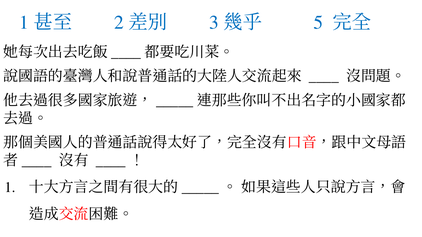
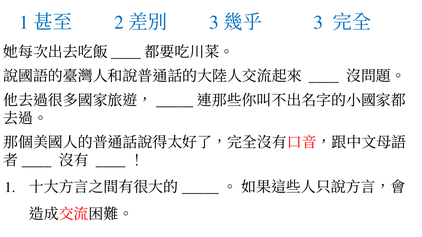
5: 5 -> 3 (318, 22)
